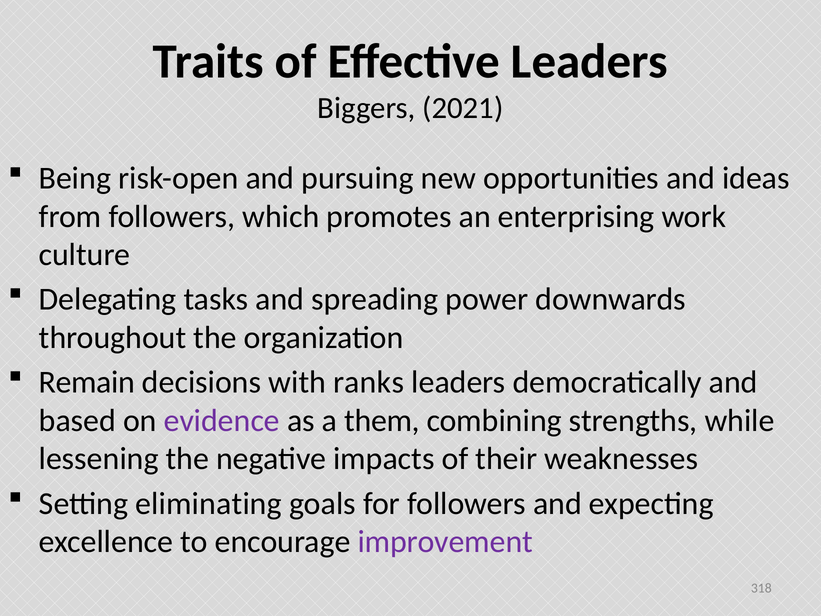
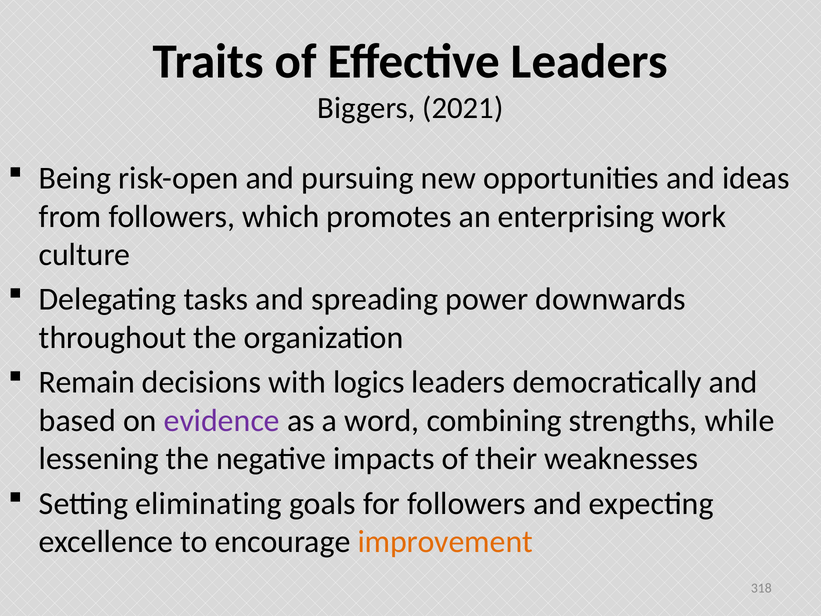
ranks: ranks -> logics (369, 382)
them: them -> word (382, 420)
improvement colour: purple -> orange (445, 542)
